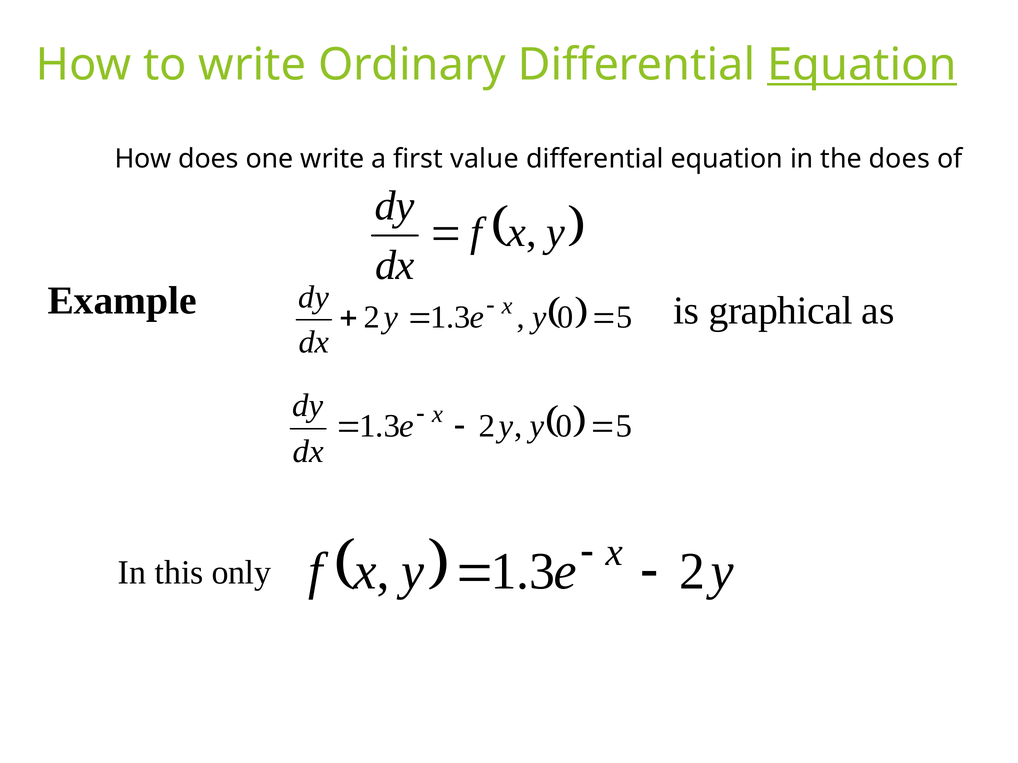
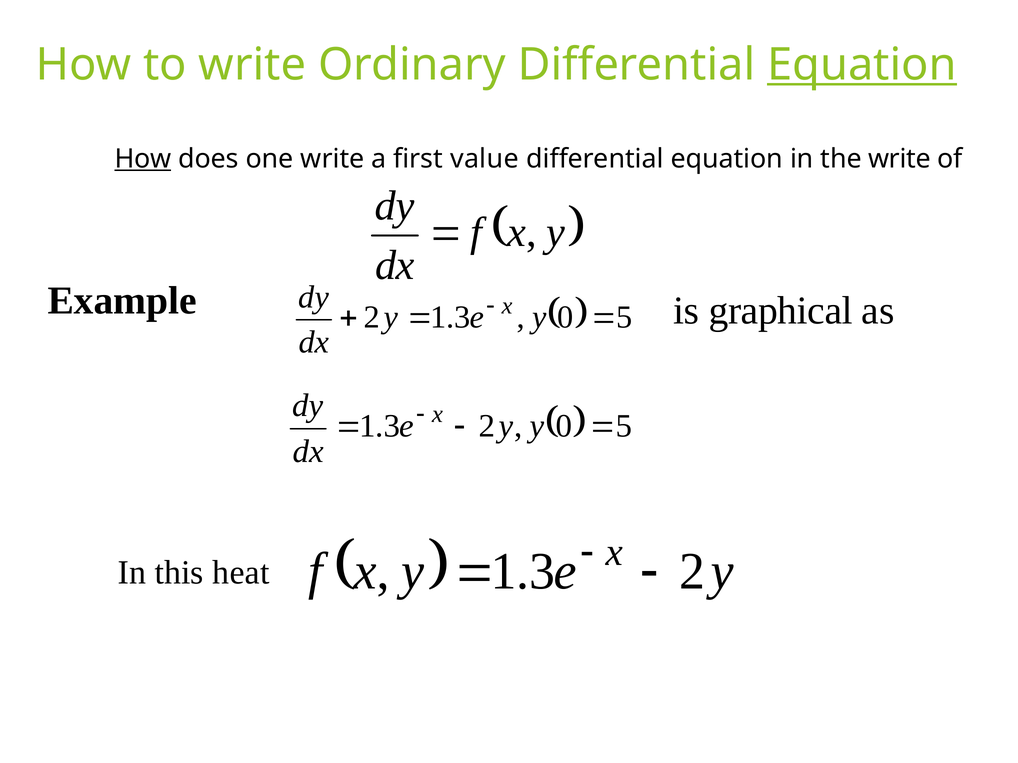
How underline: none -> present (143, 159)
the does: does -> write (900, 159)
only: only -> heat (241, 573)
